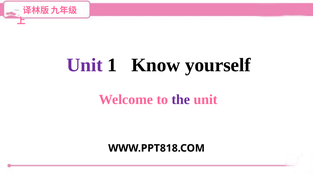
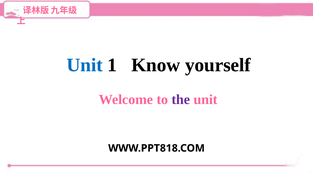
Unit colour: purple -> blue (85, 65)
